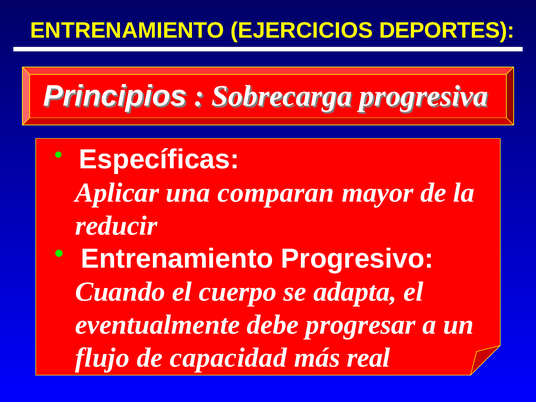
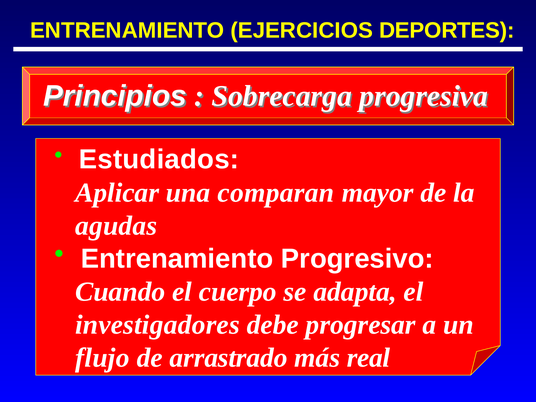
Específicas: Específicas -> Estudiados (159, 160)
reducir: reducir -> agudas (116, 226)
eventualmente: eventualmente -> investigadores (157, 325)
capacidad: capacidad -> arrastrado (229, 358)
